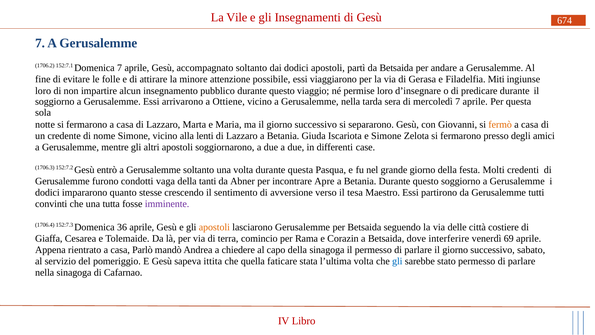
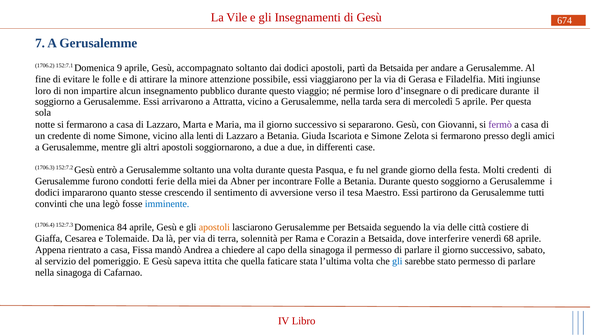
Domenica 7: 7 -> 9 (120, 68)
Ottiene: Ottiene -> Attratta (229, 102)
mercoledì 7: 7 -> 5 (458, 102)
fermò colour: orange -> purple (500, 124)
vaga: vaga -> ferie (165, 181)
tanti: tanti -> miei (208, 181)
incontrare Apre: Apre -> Folle (324, 181)
tutta: tutta -> legò (111, 204)
imminente colour: purple -> blue (167, 204)
36: 36 -> 84 (122, 227)
comincio: comincio -> solennità (259, 239)
69: 69 -> 68 (509, 239)
Parlò: Parlò -> Fissa (142, 250)
